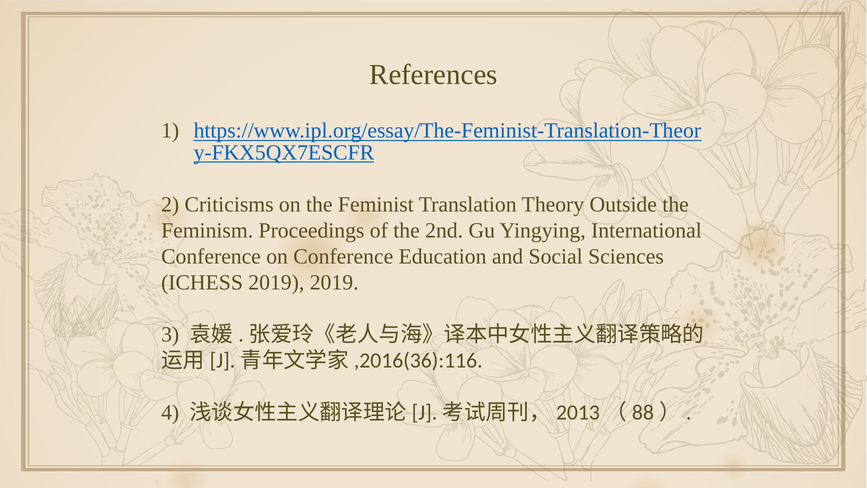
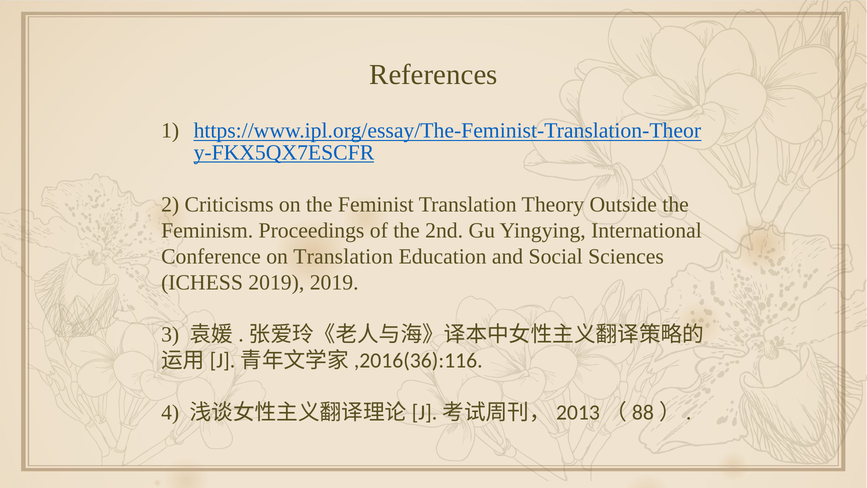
on Conference: Conference -> Translation (343, 256)
